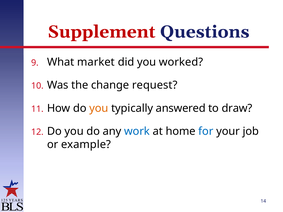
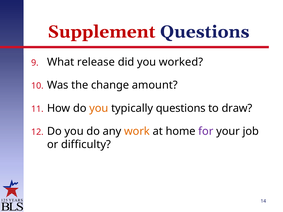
market: market -> release (96, 62)
request: request -> amount (155, 85)
typically answered: answered -> questions (181, 108)
work colour: blue -> orange (137, 131)
for colour: blue -> purple (206, 131)
example: example -> difficulty (86, 145)
